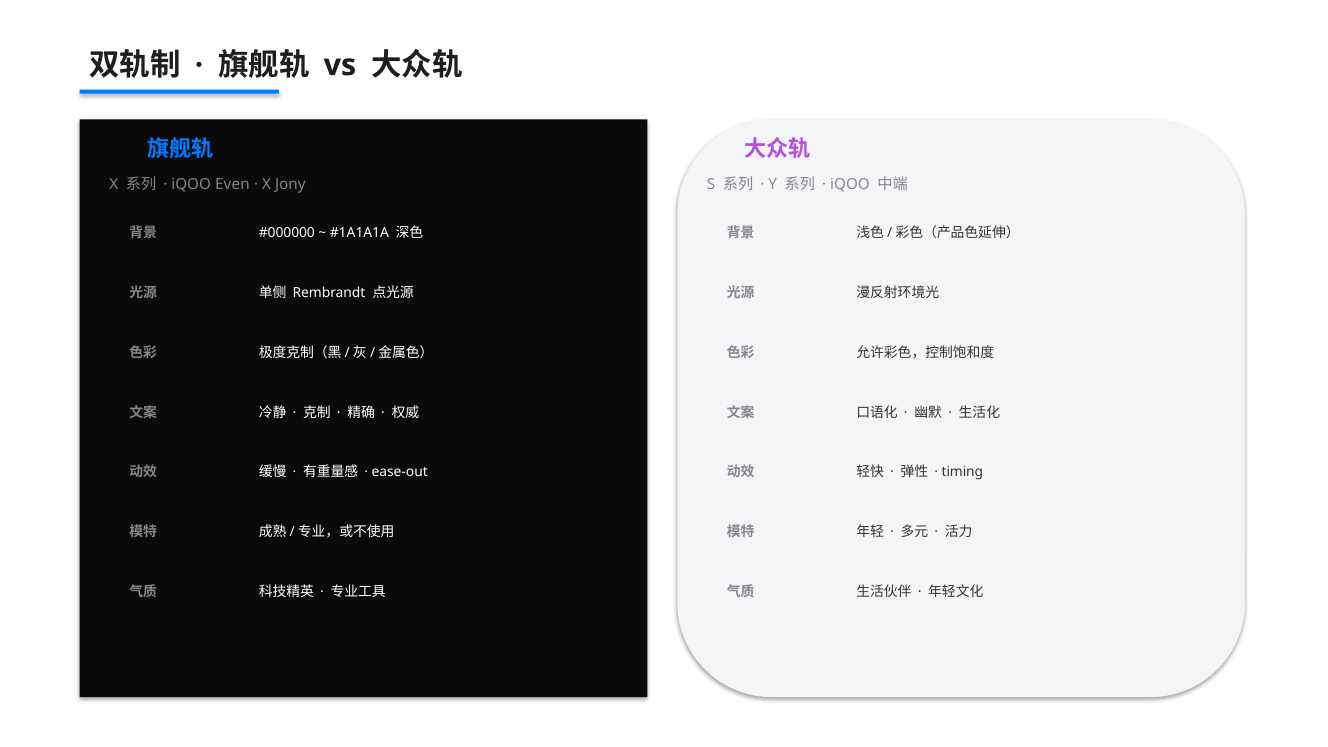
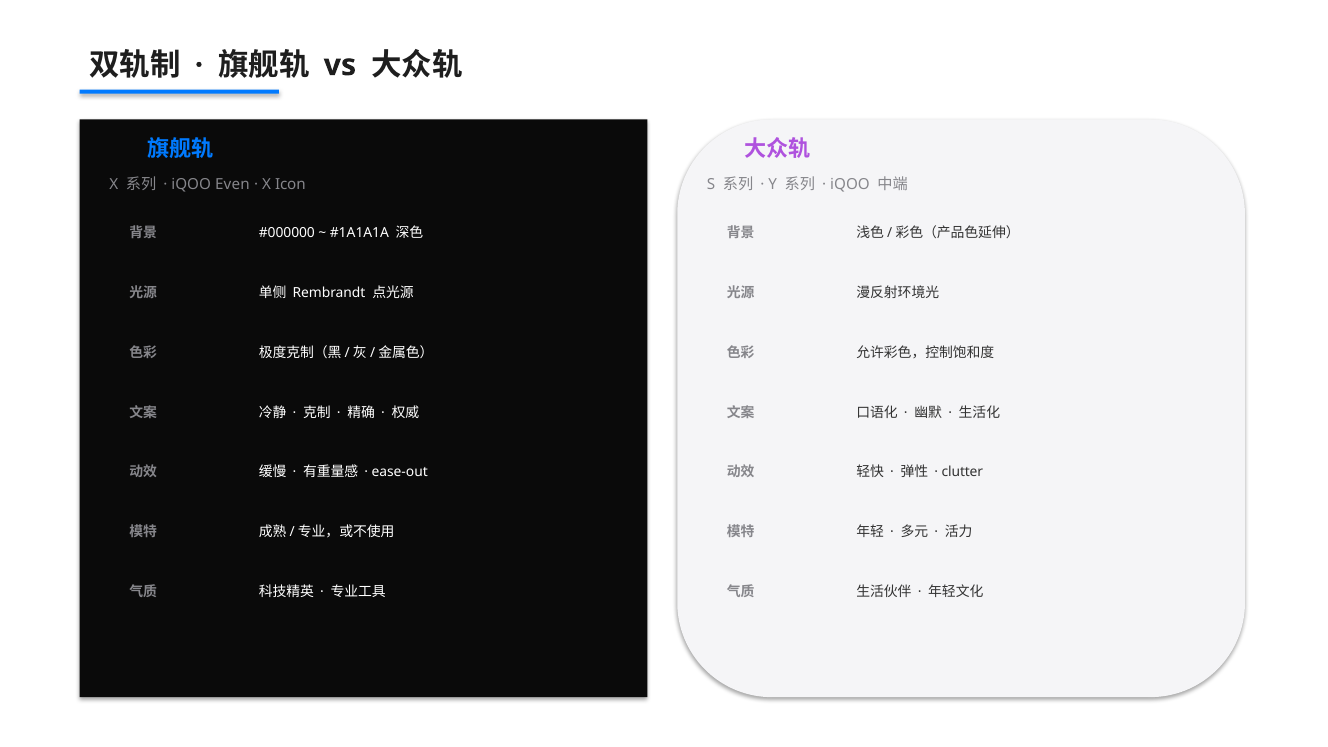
Jony: Jony -> Icon (290, 184)
timing: timing -> clutter (962, 472)
